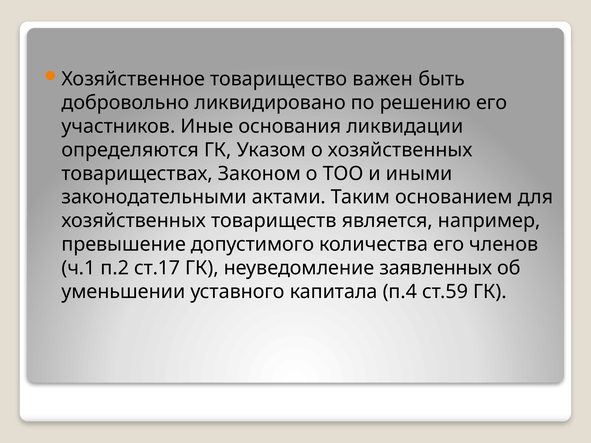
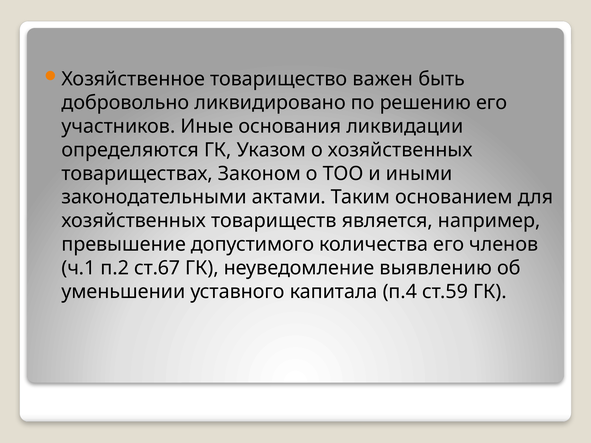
ст.17: ст.17 -> ст.67 (157, 268)
заявленных: заявленных -> выявлению (436, 268)
